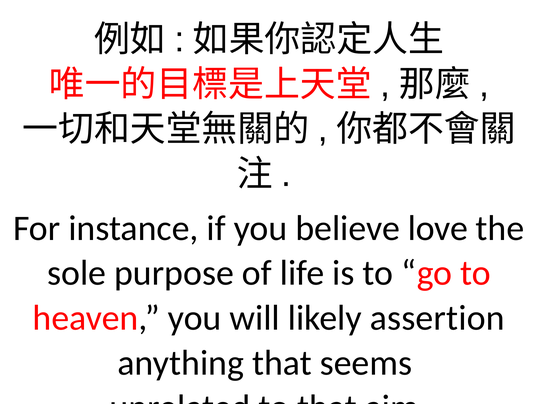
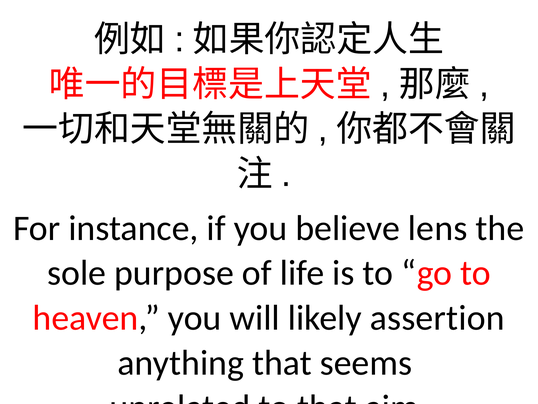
love: love -> lens (438, 228)
